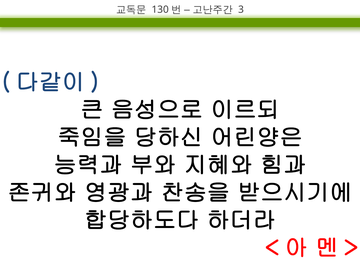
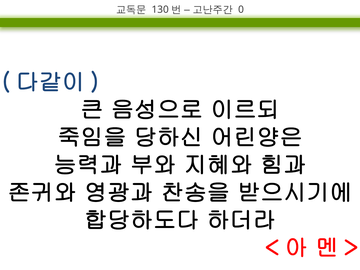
3: 3 -> 0 (241, 10)
